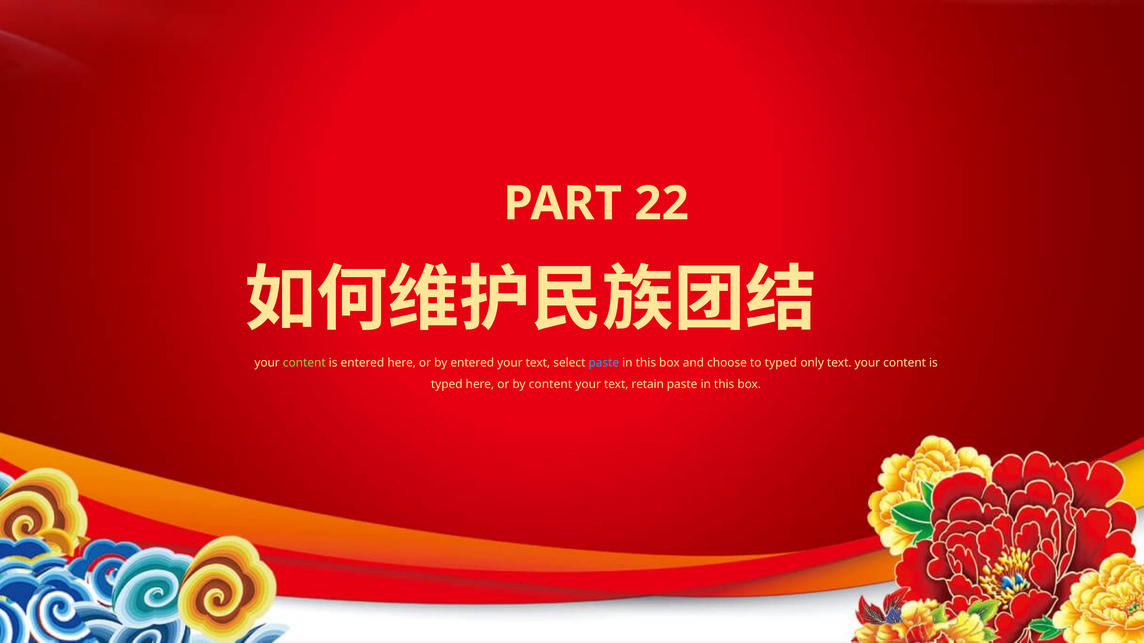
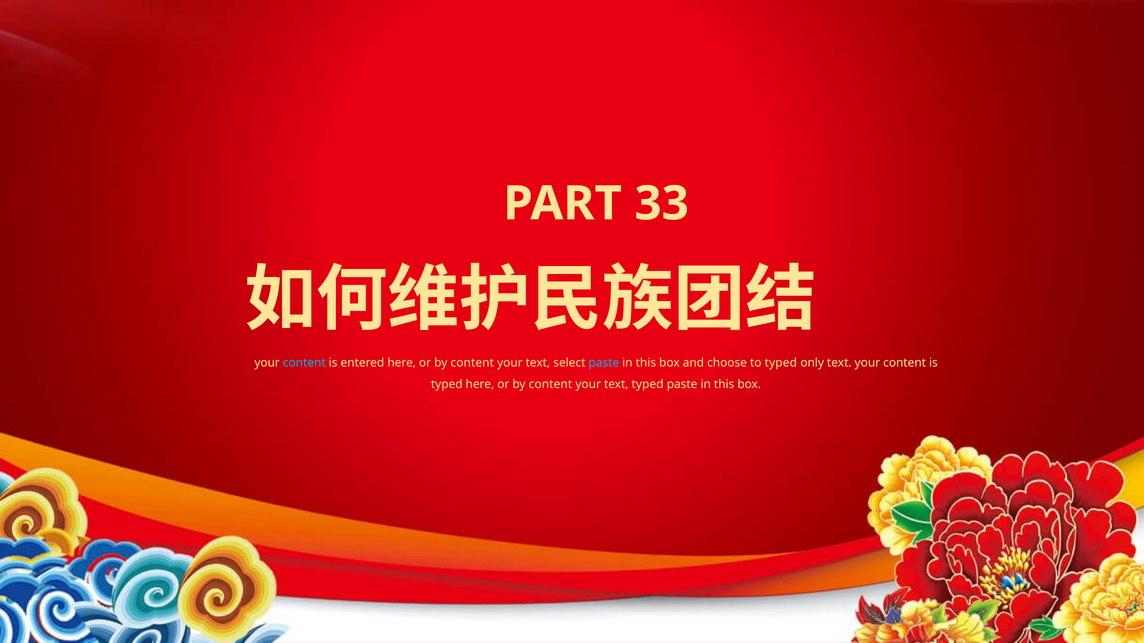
22: 22 -> 33 (662, 204)
content colour: light green -> light blue (304, 363)
entered: entered -> content (472, 363)
text retain: retain -> typed (648, 385)
